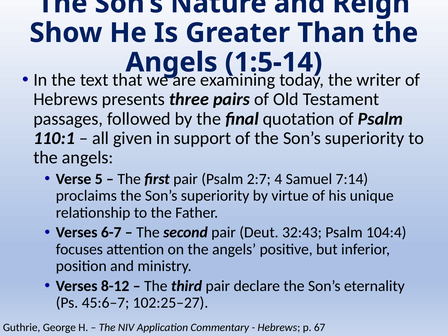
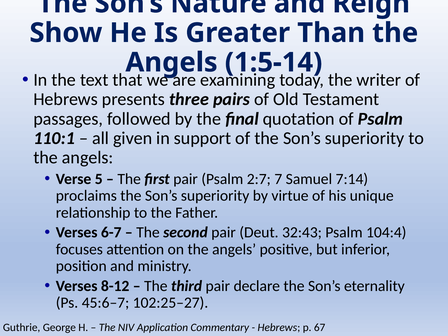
4: 4 -> 7 (278, 179)
